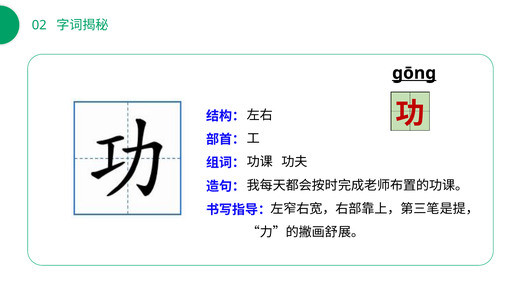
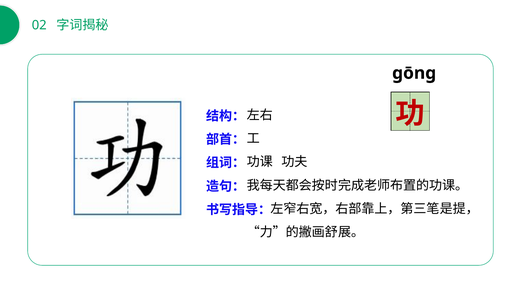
ɡōnɡ underline: present -> none (414, 73)
